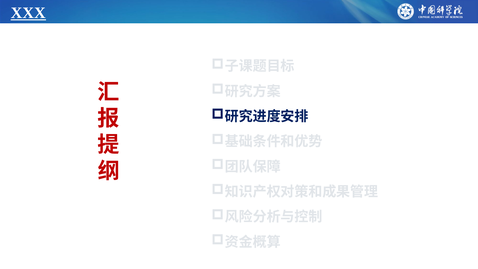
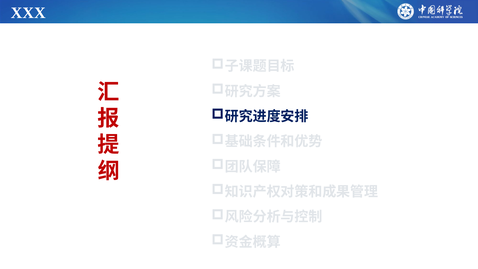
XXX underline: present -> none (28, 13)
